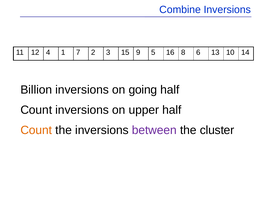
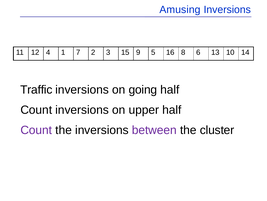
Combine: Combine -> Amusing (180, 10)
Billion: Billion -> Traffic (36, 89)
Count colour: orange -> purple (36, 130)
